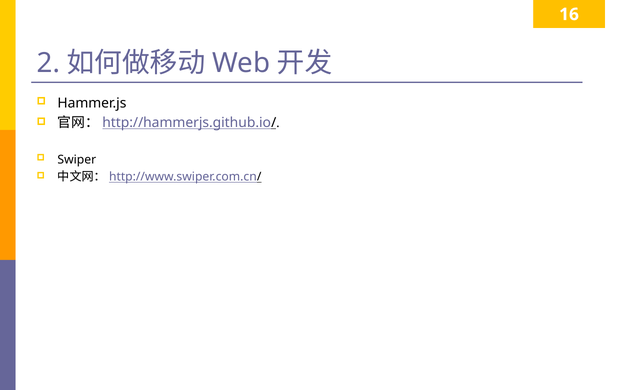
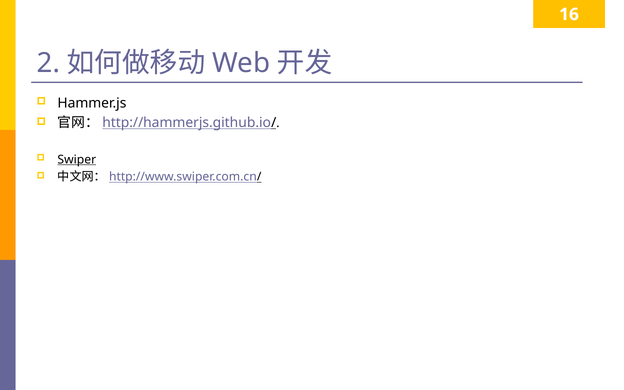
Swiper underline: none -> present (77, 160)
